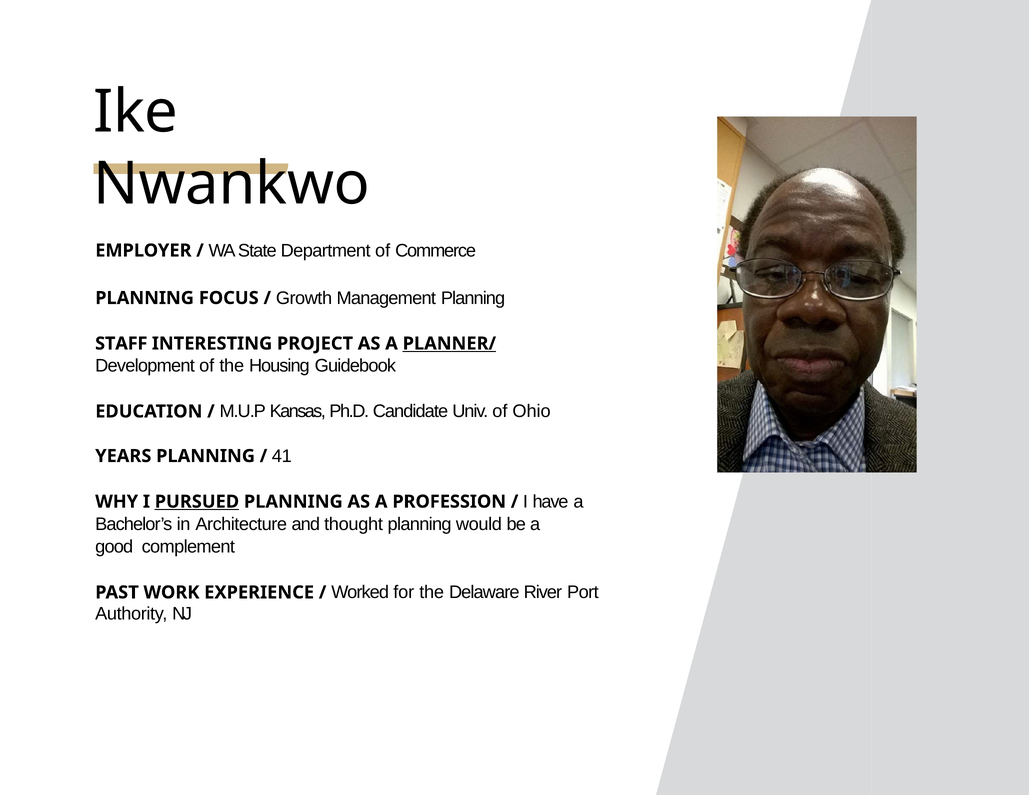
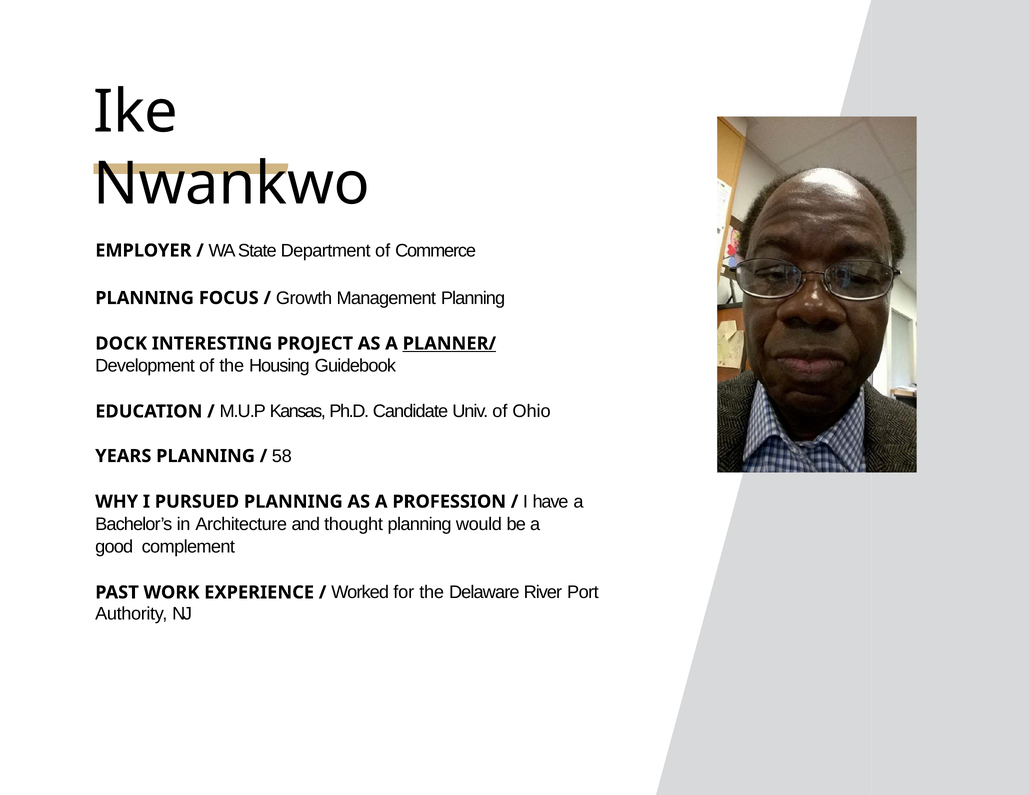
STAFF: STAFF -> DOCK (121, 344)
41: 41 -> 58 (282, 456)
PURSUED underline: present -> none (197, 502)
